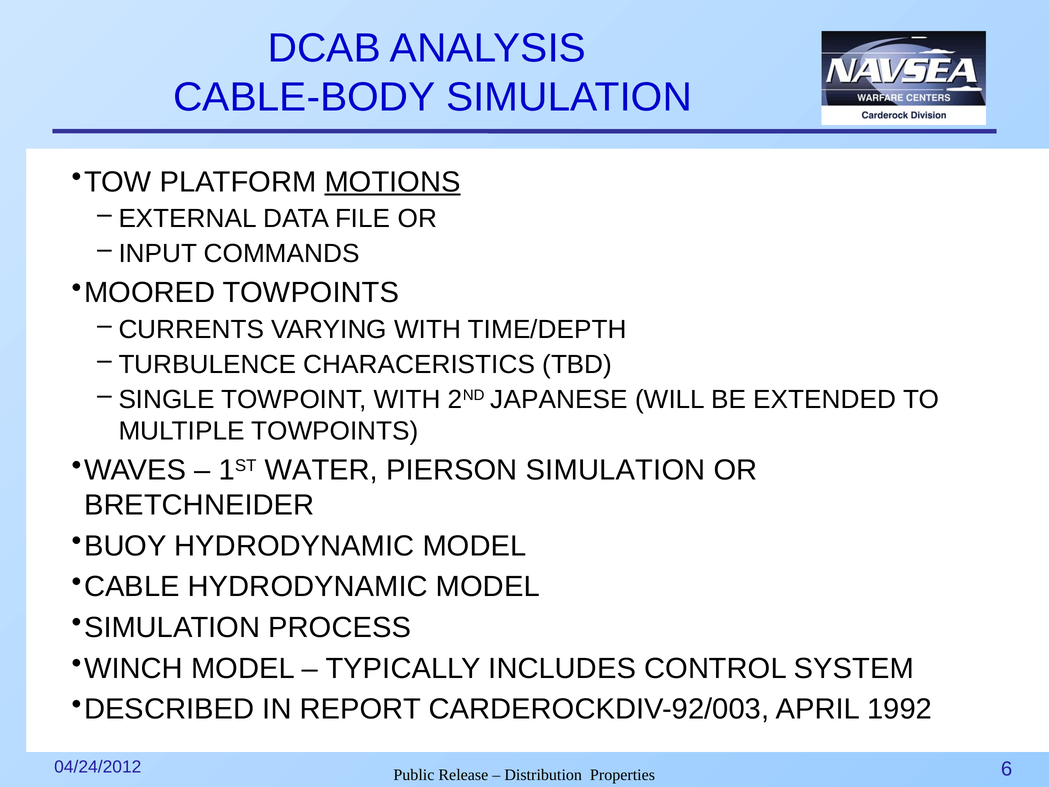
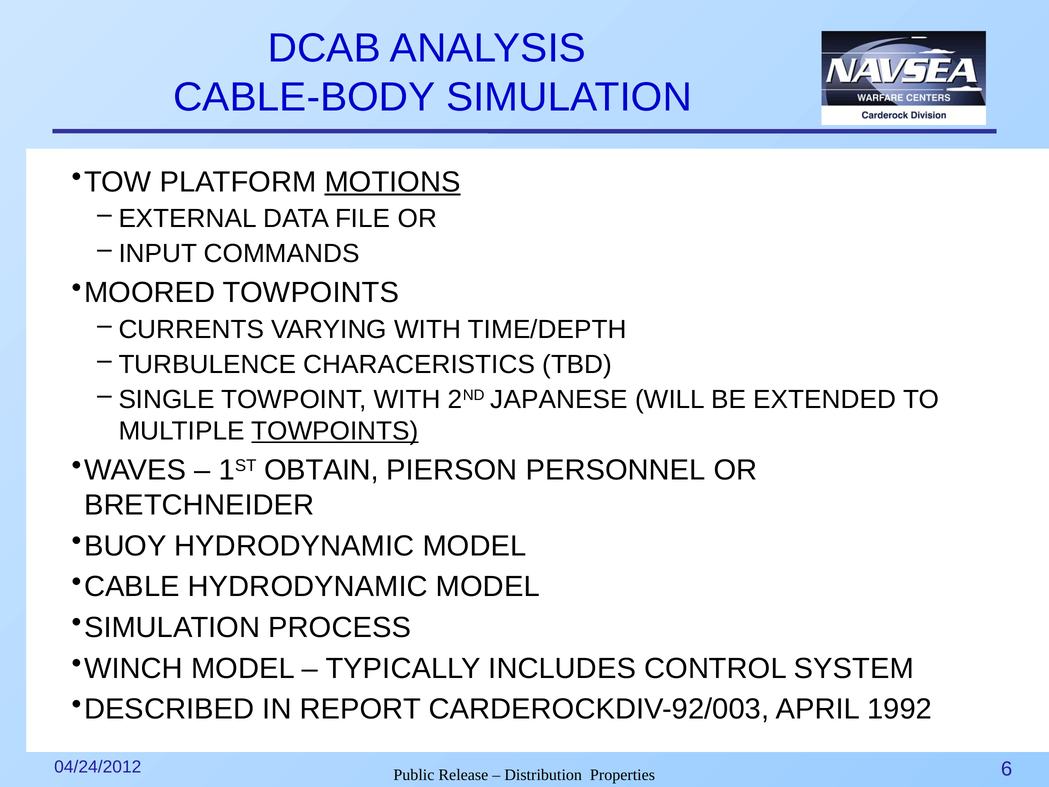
TOWPOINTS underline: none -> present (335, 431)
WATER: WATER -> OBTAIN (321, 470)
PIERSON SIMULATION: SIMULATION -> PERSONNEL (616, 470)
